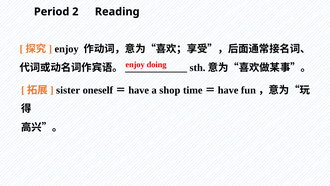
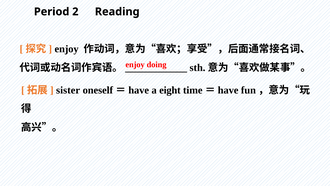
shop: shop -> eight (170, 90)
